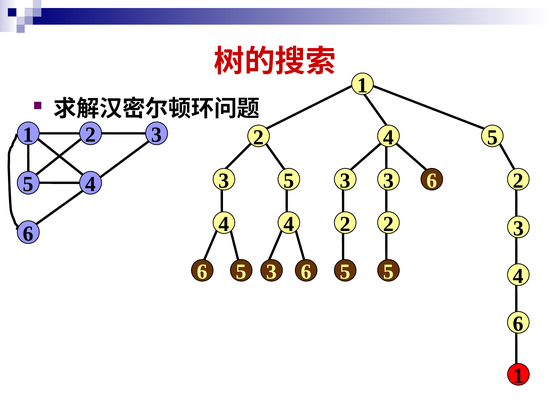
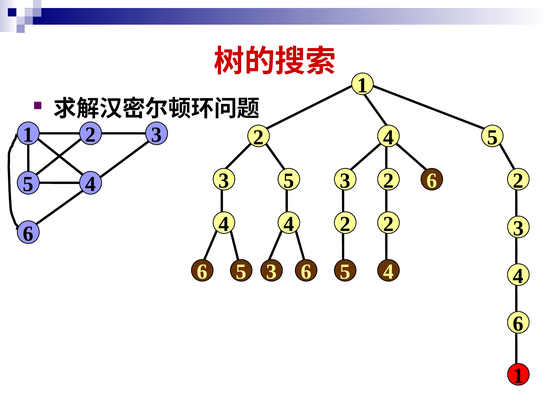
3: 3 -> 2 (388, 180)
5: 5 -> 4 (388, 271)
